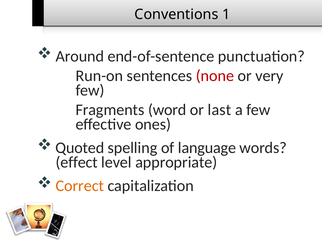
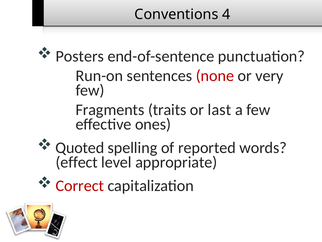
1: 1 -> 4 (226, 14)
Around: Around -> Posters (80, 56)
word: word -> traits (167, 109)
language: language -> reported (207, 147)
Correct colour: orange -> red (80, 185)
